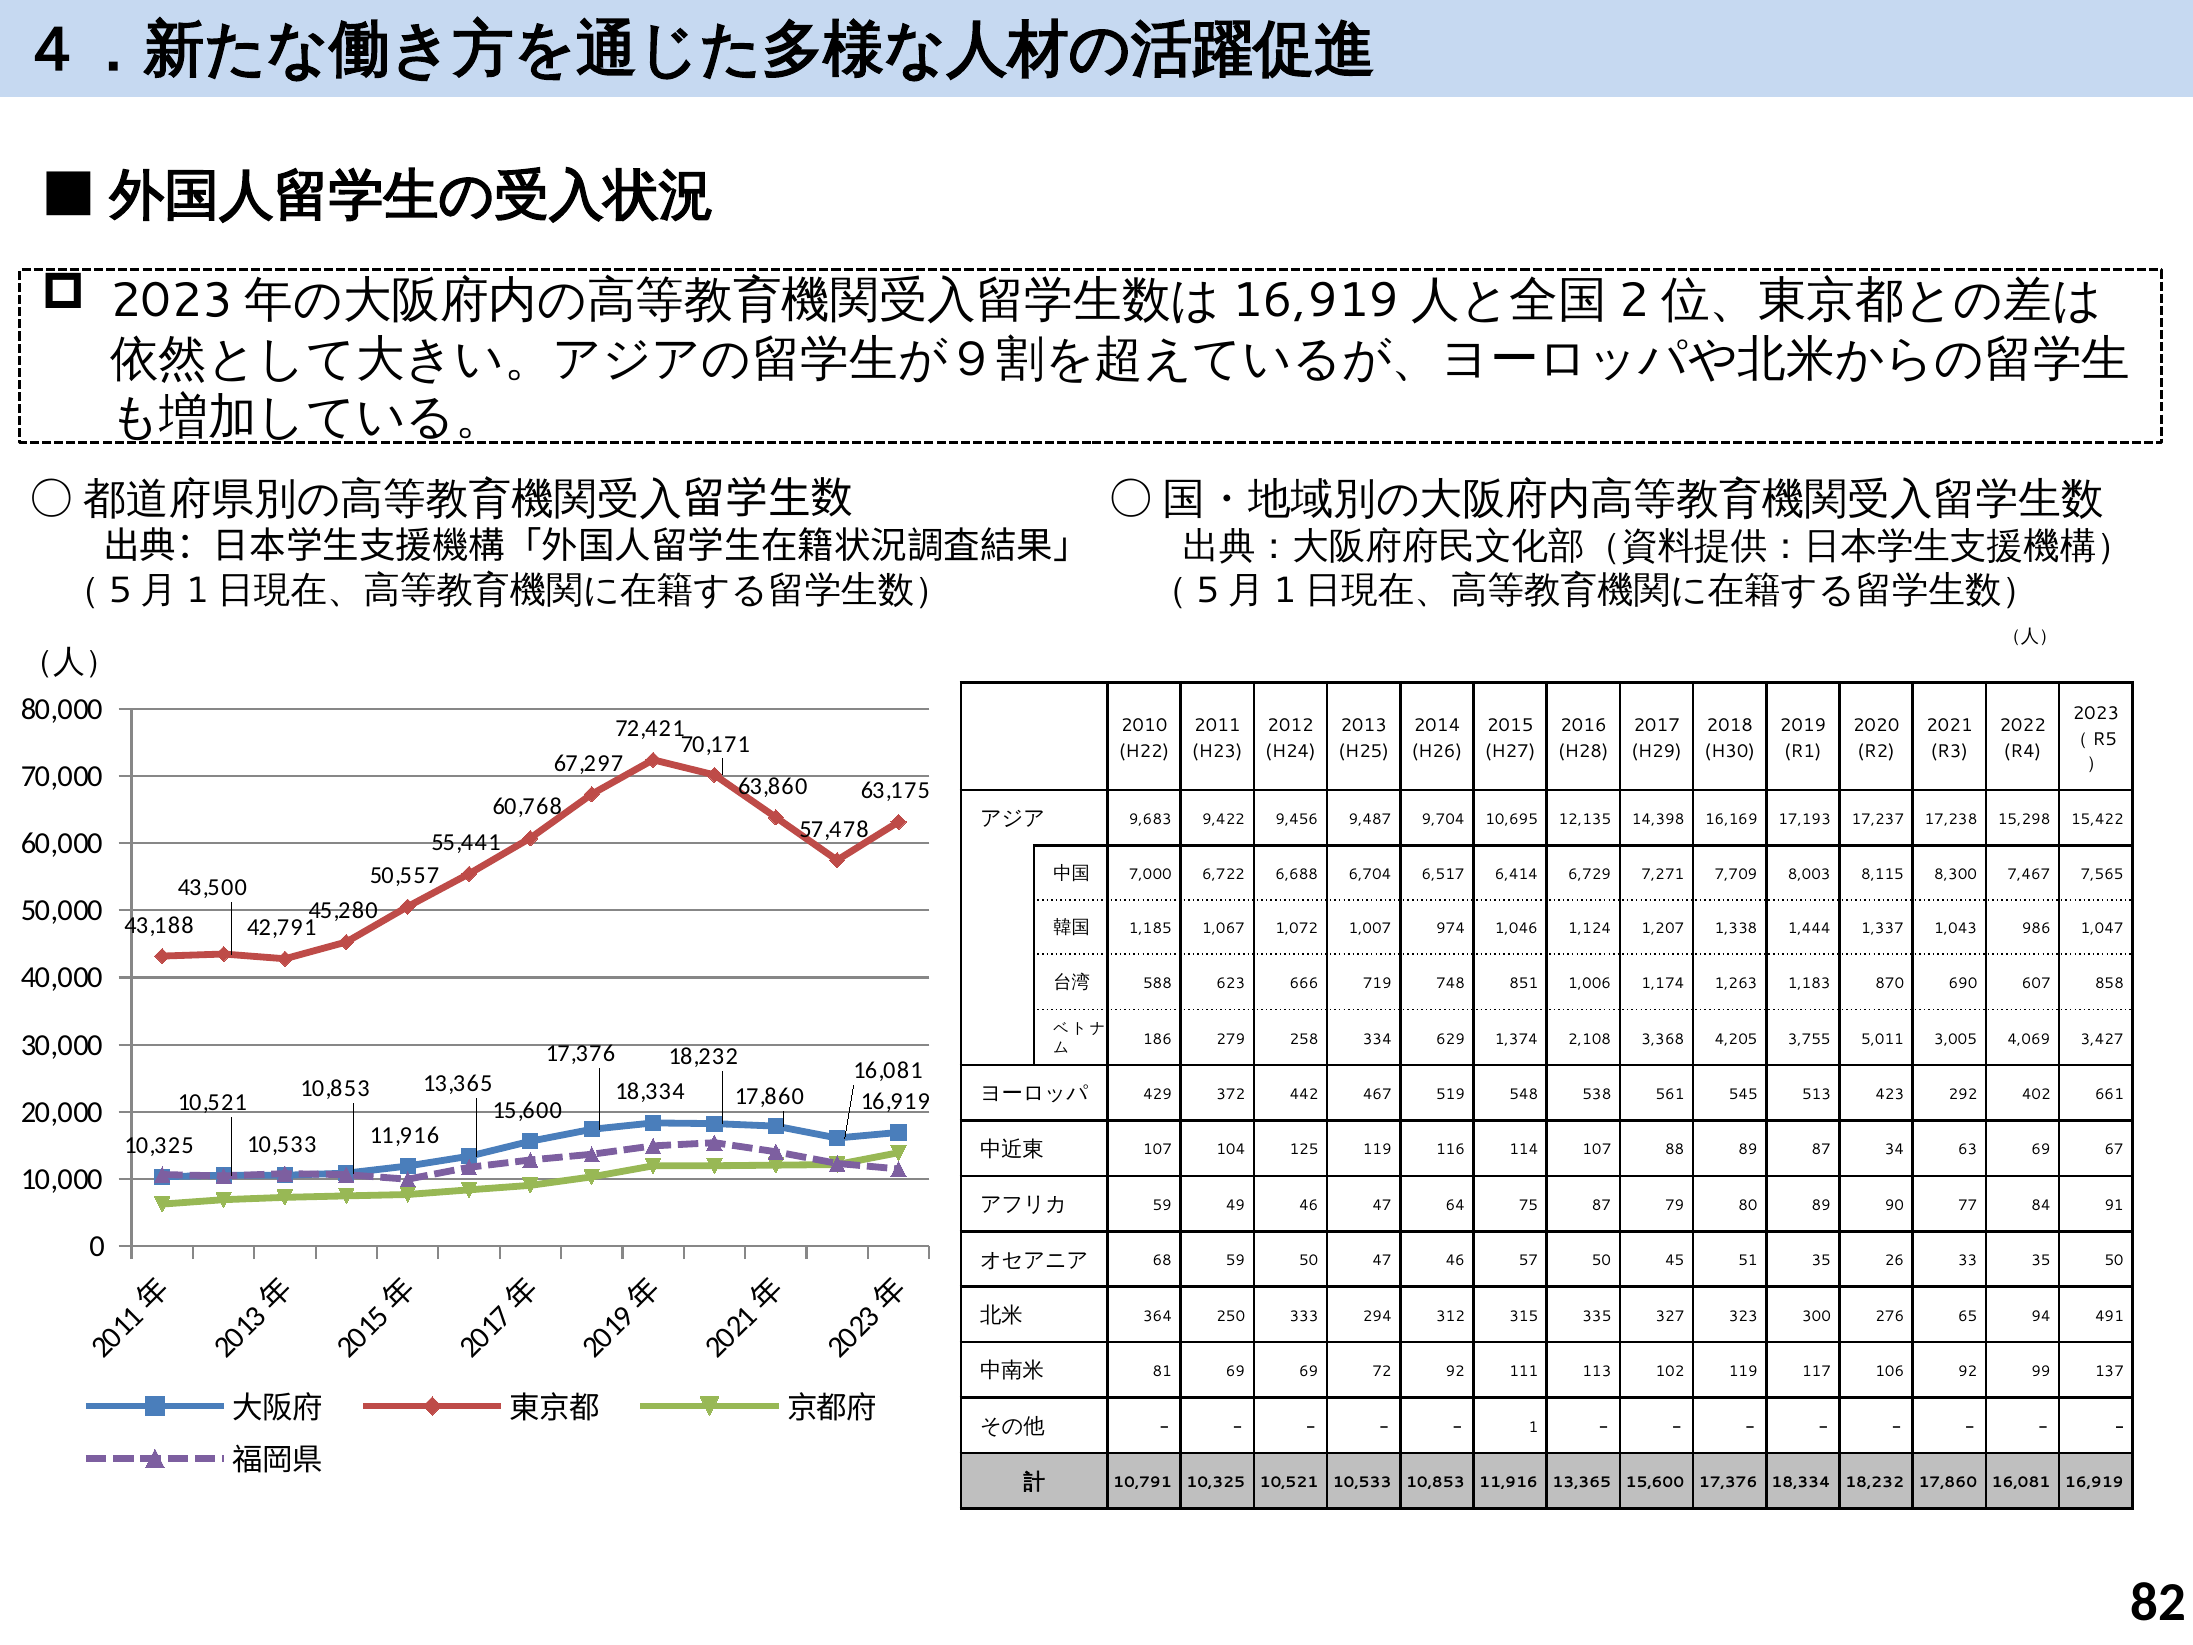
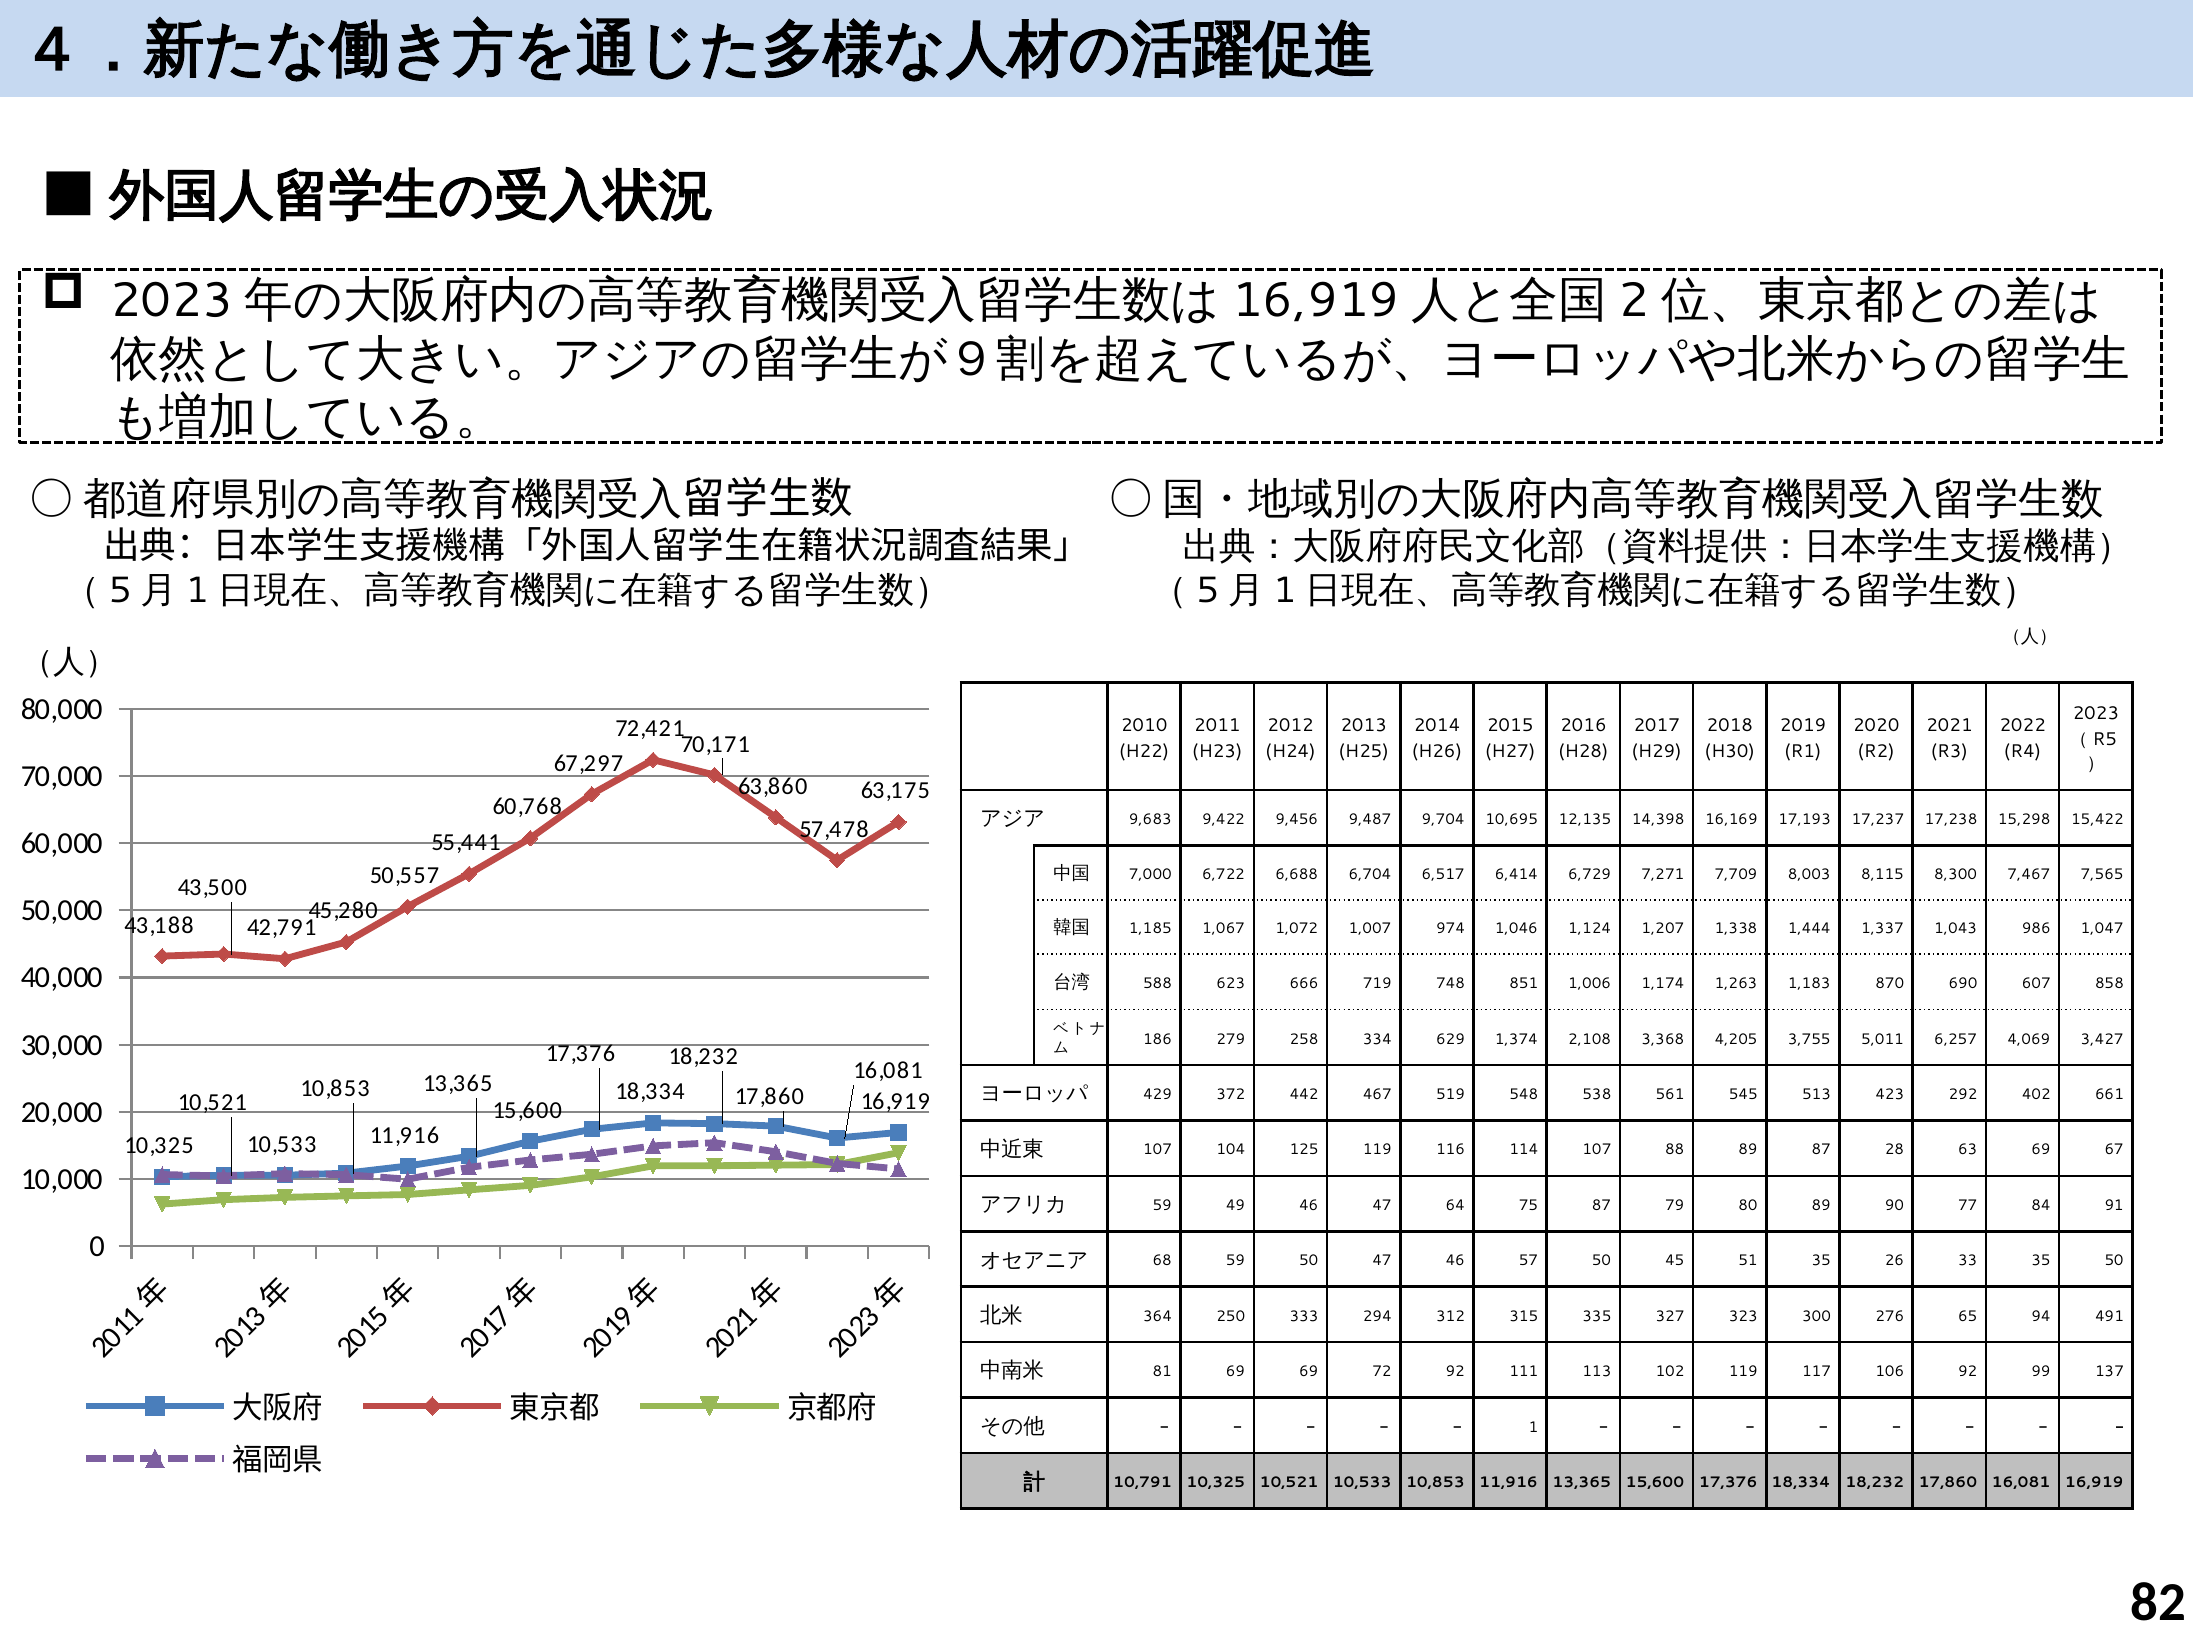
3,005: 3,005 -> 6,257 (1956, 1039)
34: 34 -> 28 (1894, 1150)
